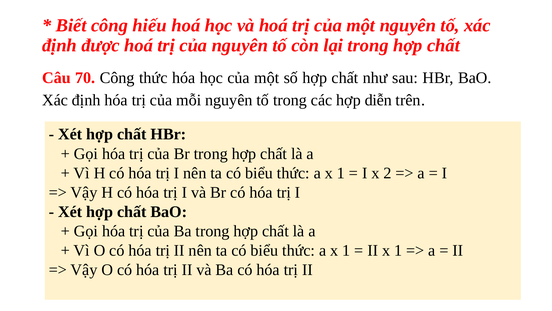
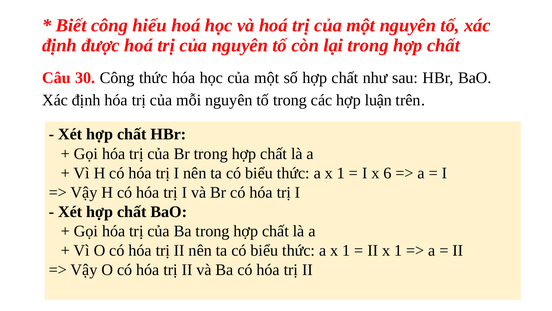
70: 70 -> 30 (85, 78)
diễn: diễn -> luận (378, 100)
2: 2 -> 6 (387, 173)
